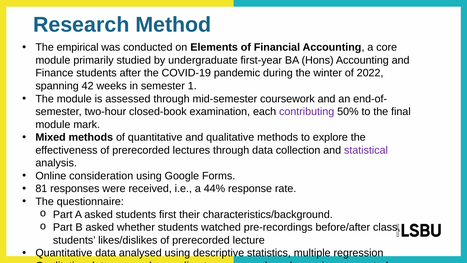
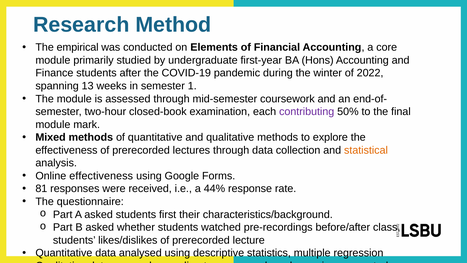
42: 42 -> 13 (88, 86)
statistical colour: purple -> orange (366, 150)
Online consideration: consideration -> effectiveness (101, 176)
